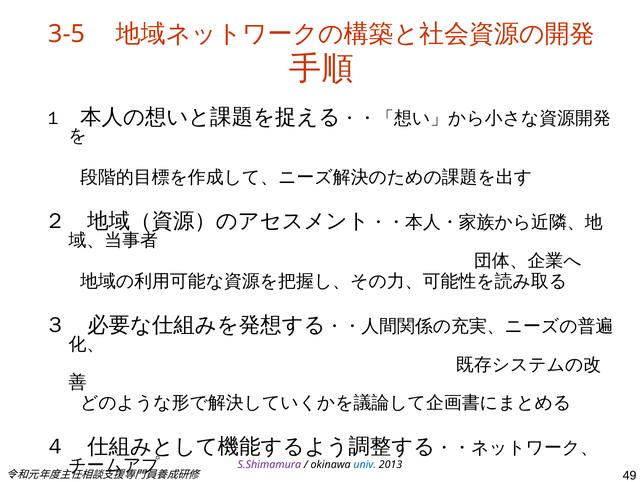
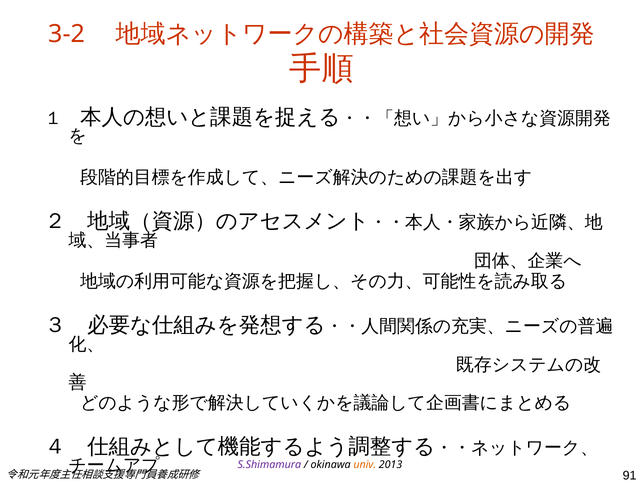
3-5: 3-5 -> 3-2 (67, 34)
univ colour: blue -> orange (365, 465)
49: 49 -> 91 (630, 476)
